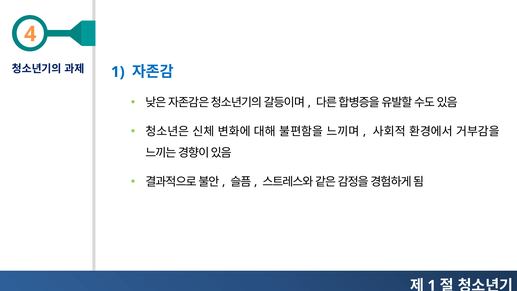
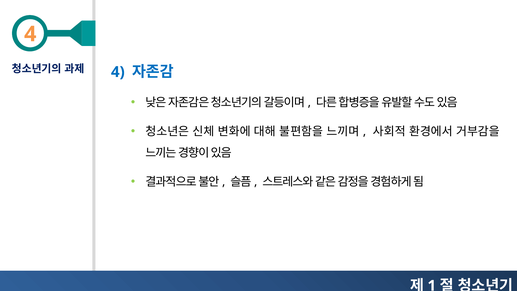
1: 1 -> 4 (118, 72)
